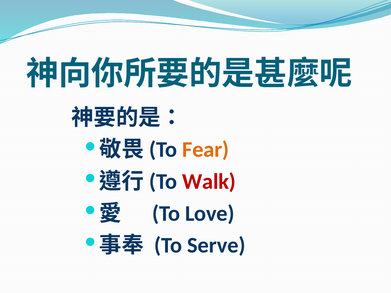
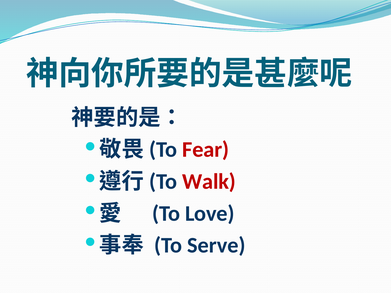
Fear colour: orange -> red (206, 150)
